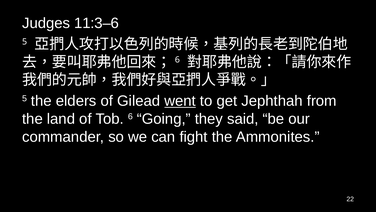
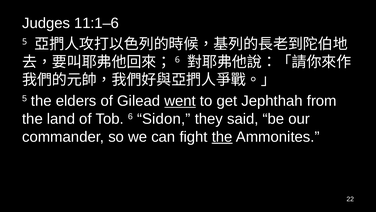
11:3–6: 11:3–6 -> 11:1–6 (97, 23)
Going: Going -> Sidon (164, 119)
the underline: none -> present (222, 137)
